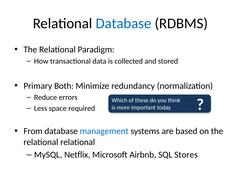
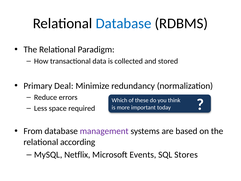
Both: Both -> Deal (64, 86)
management colour: blue -> purple (104, 131)
relational relational: relational -> according (78, 142)
Airbnb: Airbnb -> Events (143, 155)
